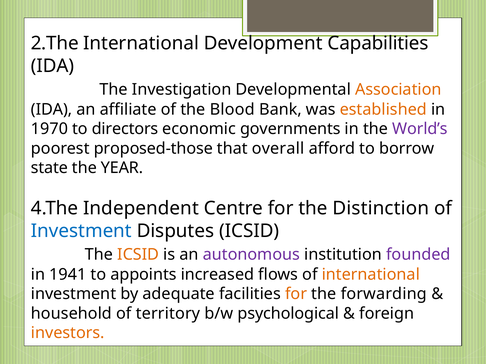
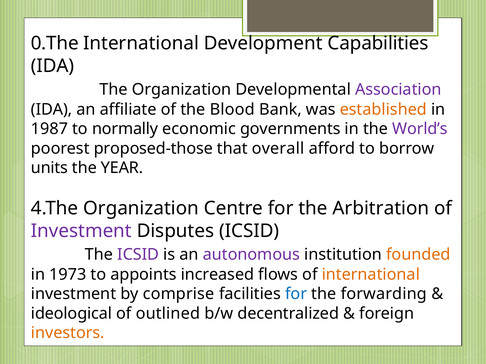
2.The: 2.The -> 0.The (55, 43)
The Investigation: Investigation -> Organization (182, 90)
Association colour: orange -> purple (398, 90)
1970: 1970 -> 1987 (49, 129)
directors: directors -> normally (125, 129)
state: state -> units (49, 168)
4.The Independent: Independent -> Organization (141, 209)
Distinction: Distinction -> Arbitration (381, 209)
Investment colour: blue -> purple (81, 231)
ICSID colour: orange -> purple (138, 255)
founded colour: purple -> orange (418, 255)
1941: 1941 -> 1973 (68, 275)
adequate: adequate -> comprise (179, 294)
for colour: orange -> blue (296, 294)
household: household -> ideological (72, 314)
territory: territory -> outlined (168, 314)
psychological: psychological -> decentralized (288, 314)
